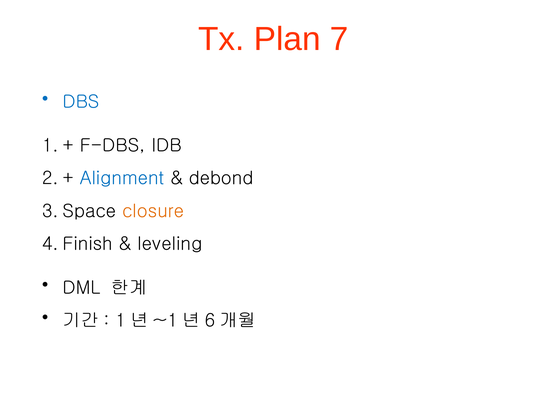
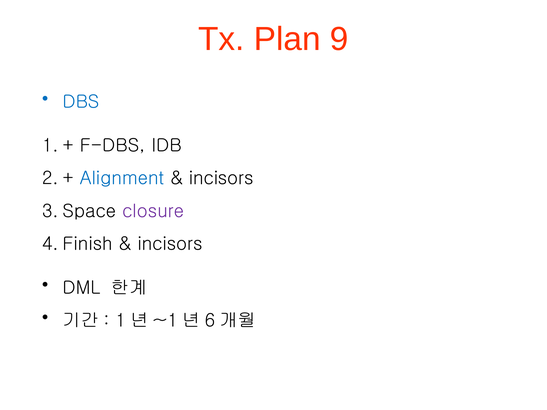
7: 7 -> 9 (339, 39)
debond: debond -> incisors (221, 178)
closure colour: orange -> purple (153, 211)
leveling: leveling -> incisors (170, 244)
